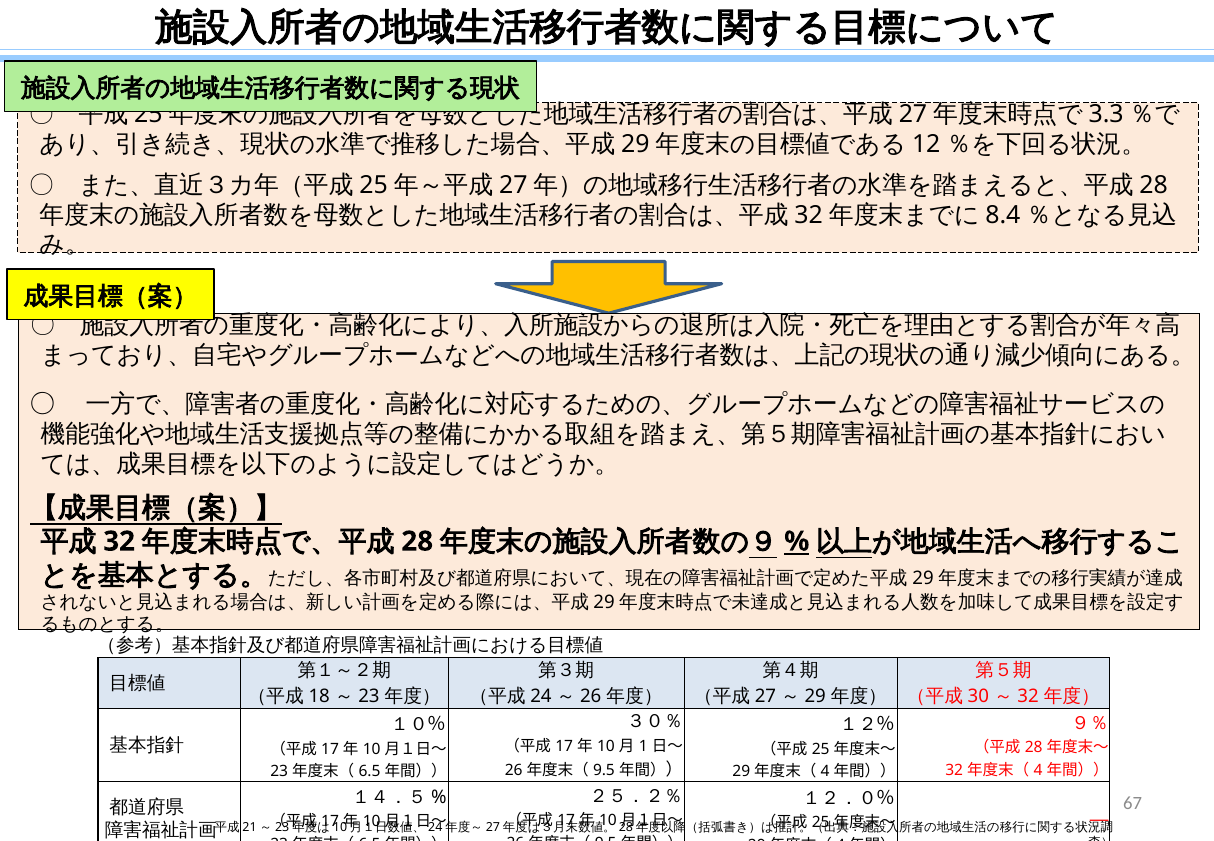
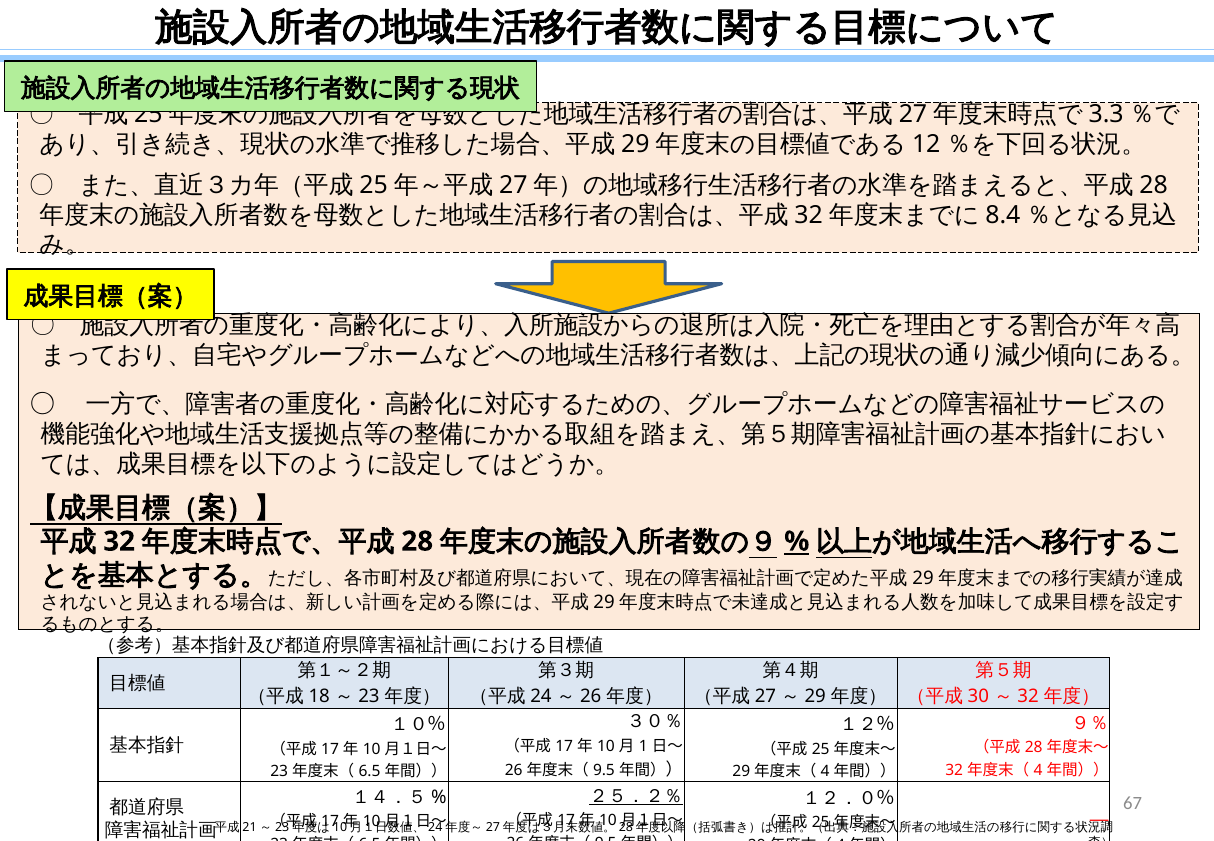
２５．２％ underline: none -> present (636, 796)
